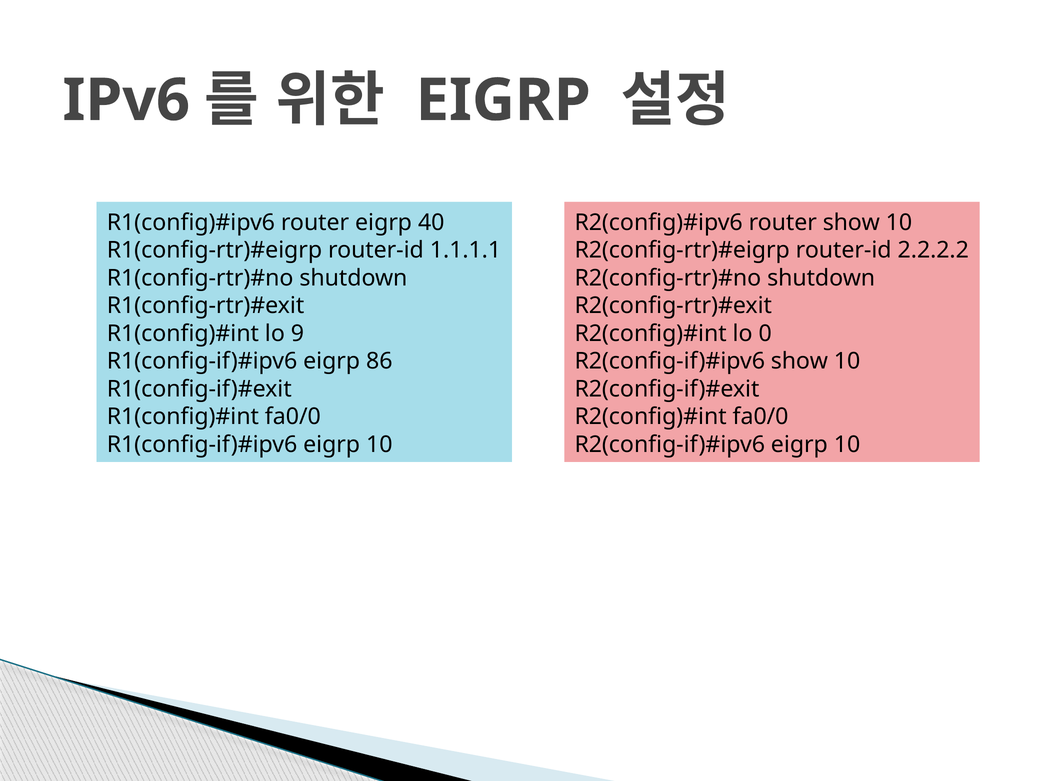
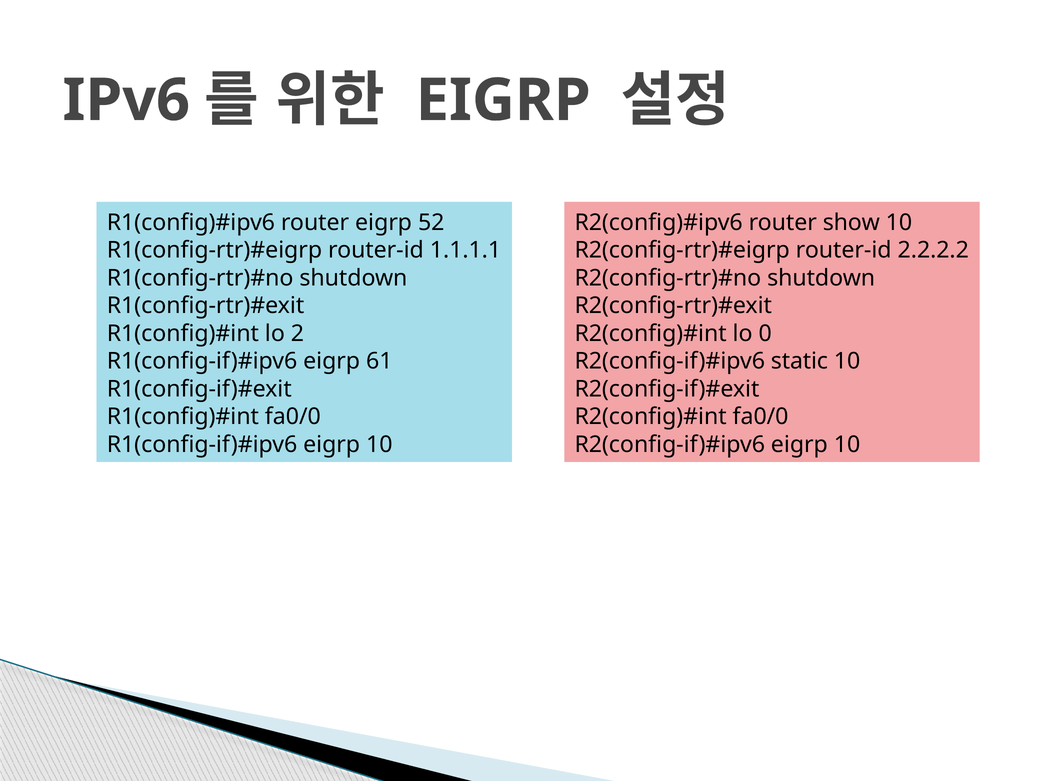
40: 40 -> 52 (431, 223)
9: 9 -> 2 (297, 334)
86: 86 -> 61 (379, 361)
show: show -> static (799, 361)
